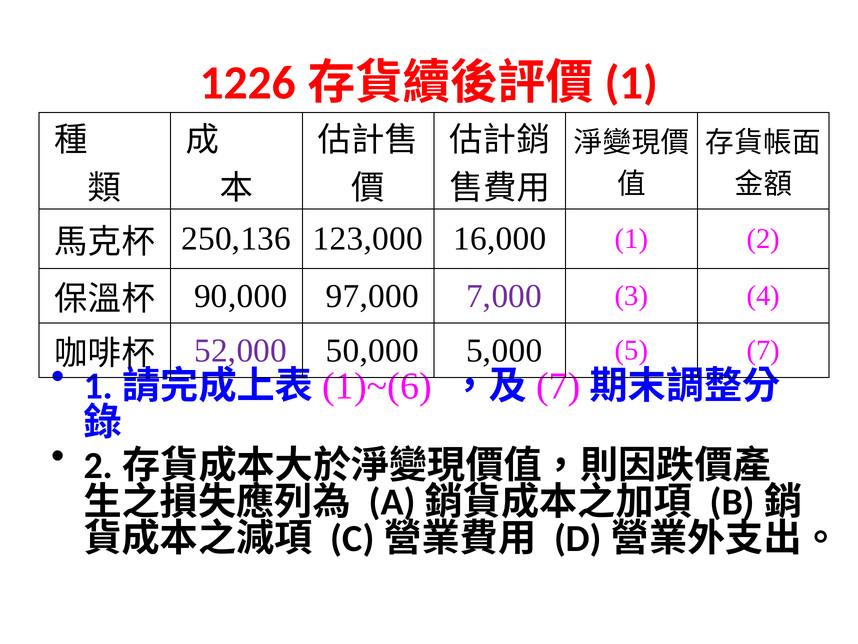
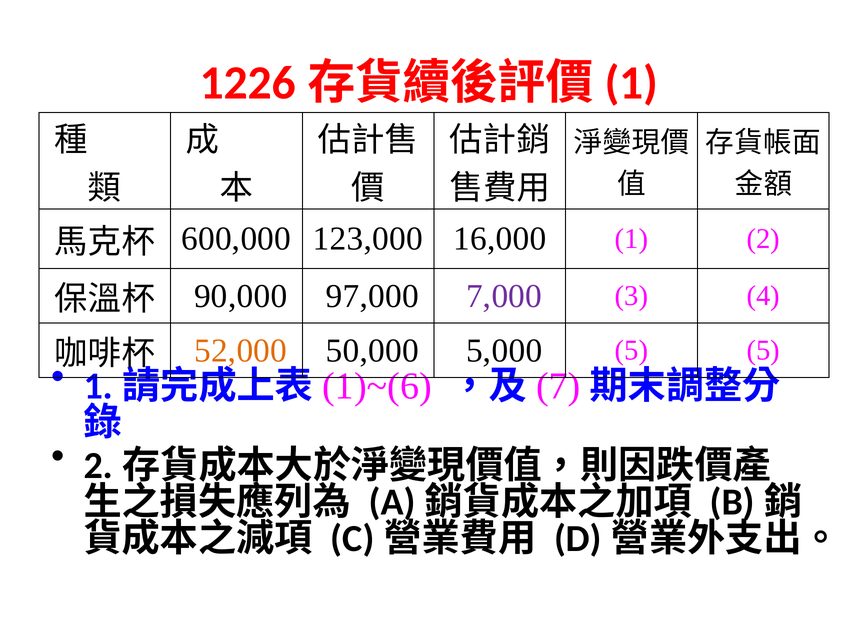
250,136: 250,136 -> 600,000 (236, 239)
52,000 colour: purple -> orange (241, 350)
5 7: 7 -> 5 (763, 350)
